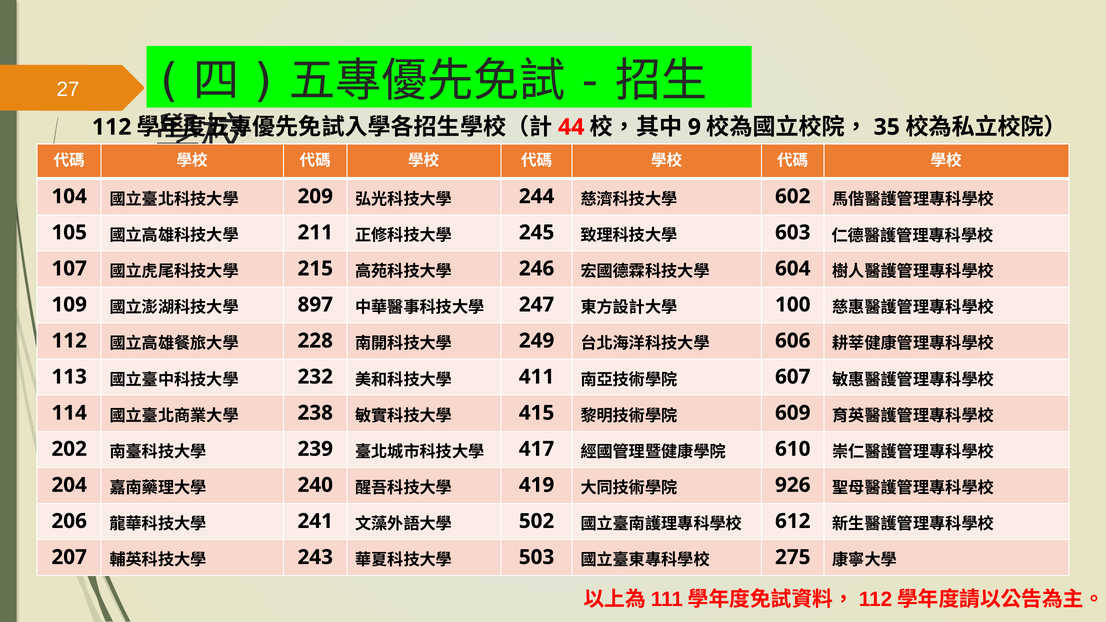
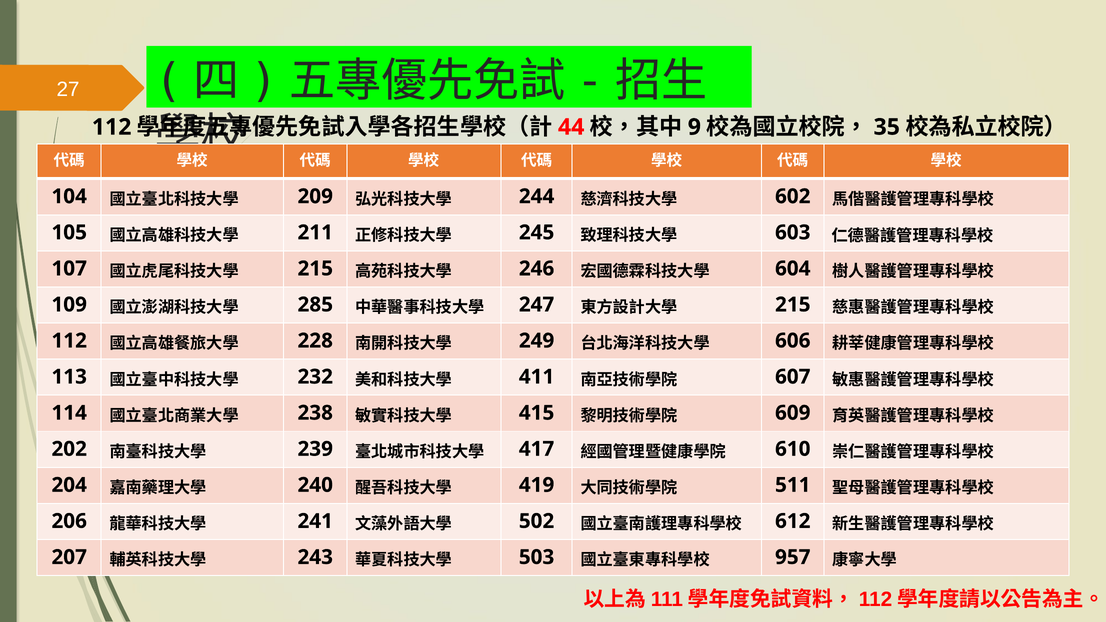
897: 897 -> 285 (315, 305)
100: 100 -> 215 (793, 305)
926: 926 -> 511 (793, 485)
275: 275 -> 957 (793, 557)
